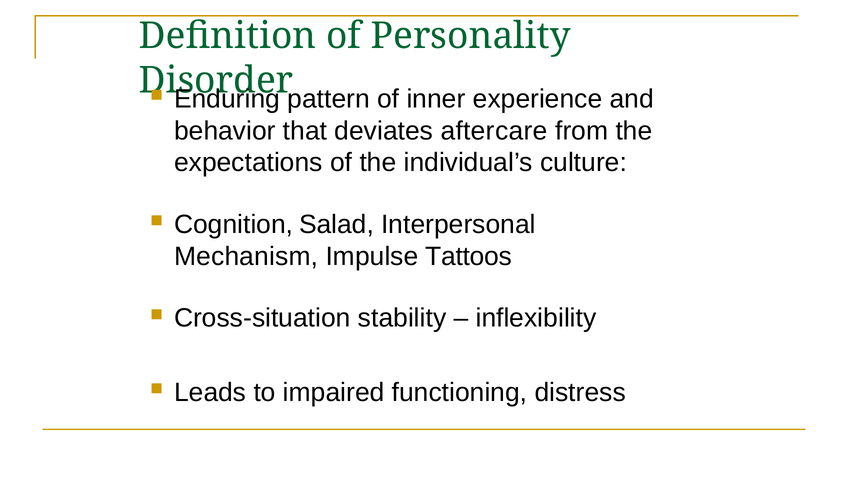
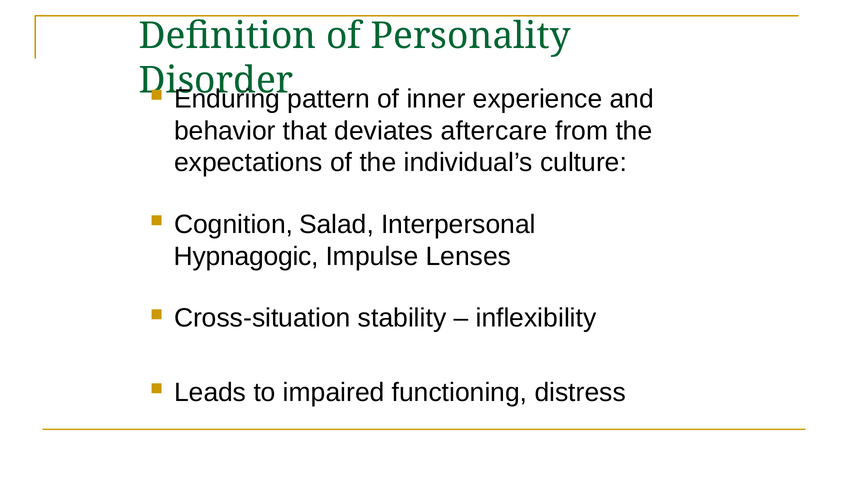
Mechanism: Mechanism -> Hypnagogic (246, 256)
Tattoos: Tattoos -> Lenses (468, 256)
